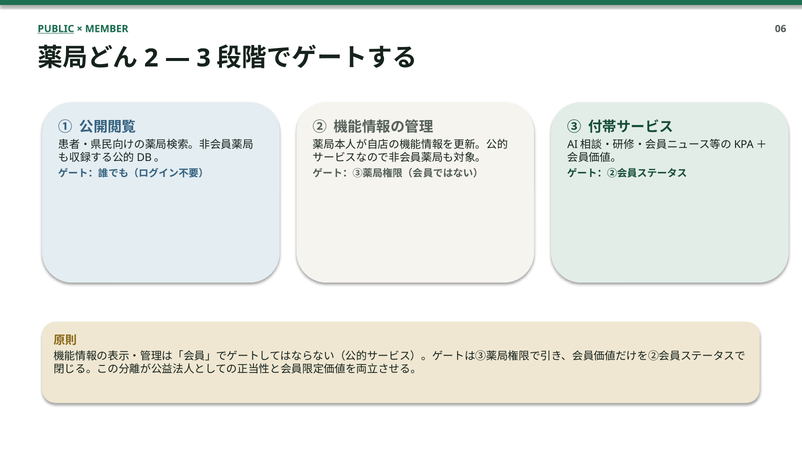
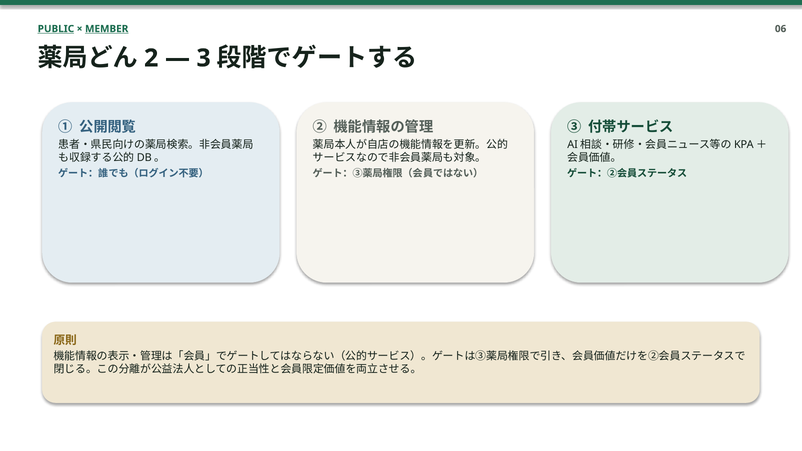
MEMBER underline: none -> present (107, 29)
